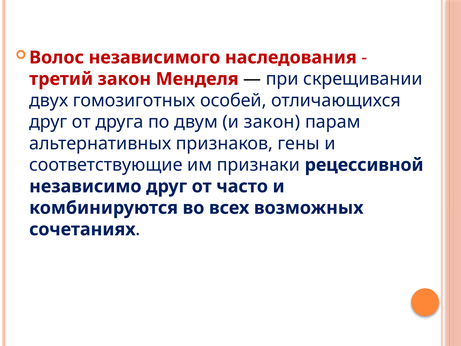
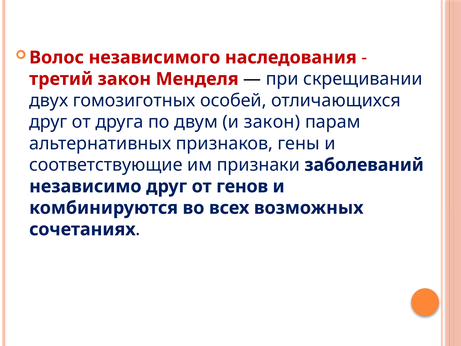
рецессивной: рецессивной -> заболеваний (364, 165)
часто: часто -> генов (242, 186)
